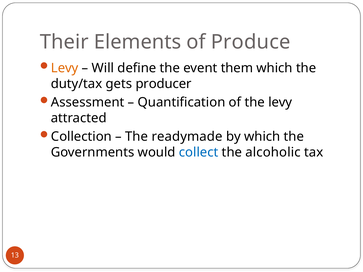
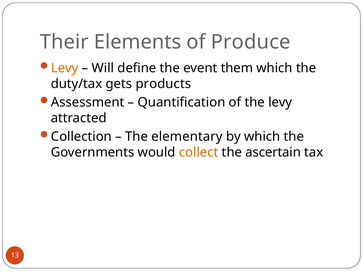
producer: producer -> products (163, 84)
readymade: readymade -> elementary (187, 137)
collect colour: blue -> orange (199, 153)
alcoholic: alcoholic -> ascertain (273, 153)
